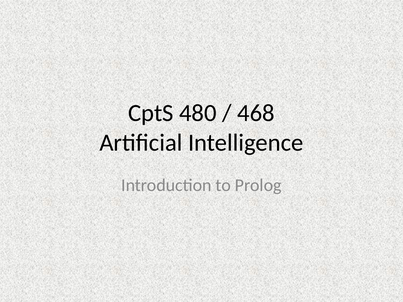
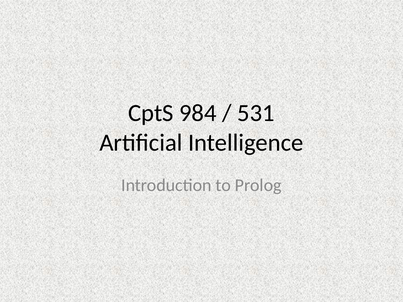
480: 480 -> 984 (198, 113)
468: 468 -> 531 (256, 113)
